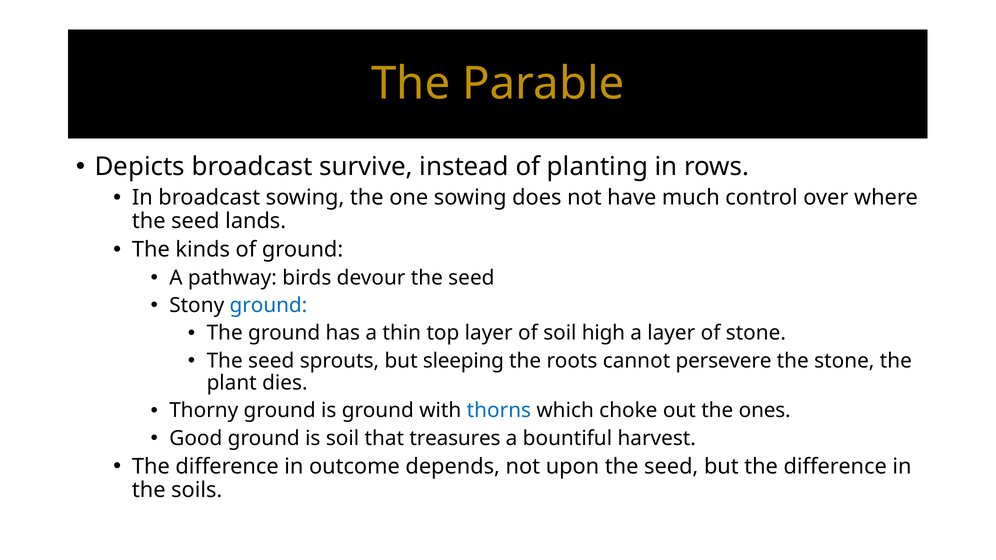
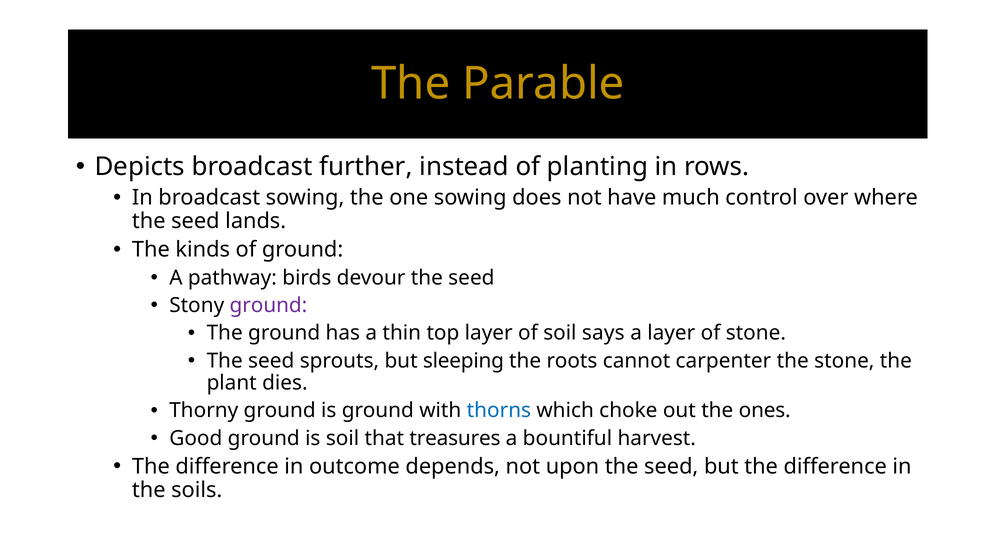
survive: survive -> further (366, 167)
ground colour: blue -> purple (268, 306)
high: high -> says (603, 333)
persevere: persevere -> carpenter (723, 361)
